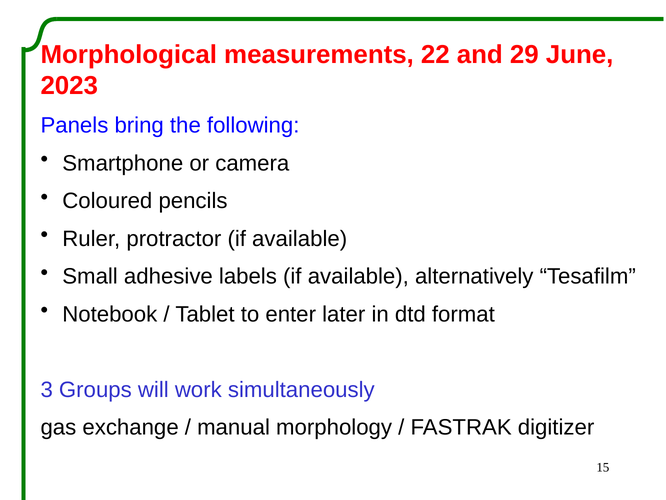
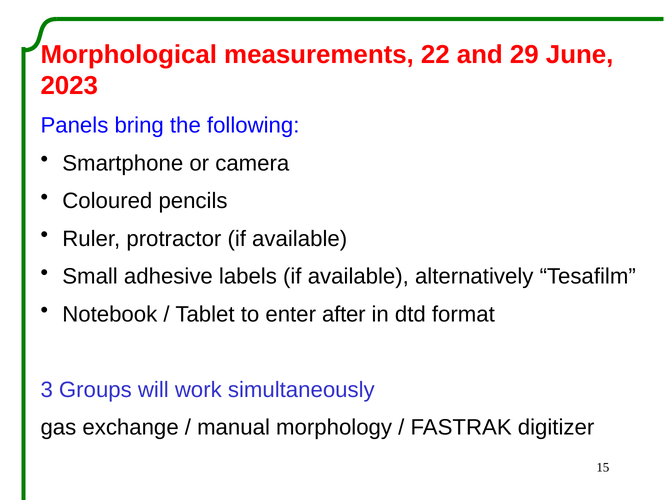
later: later -> after (344, 314)
